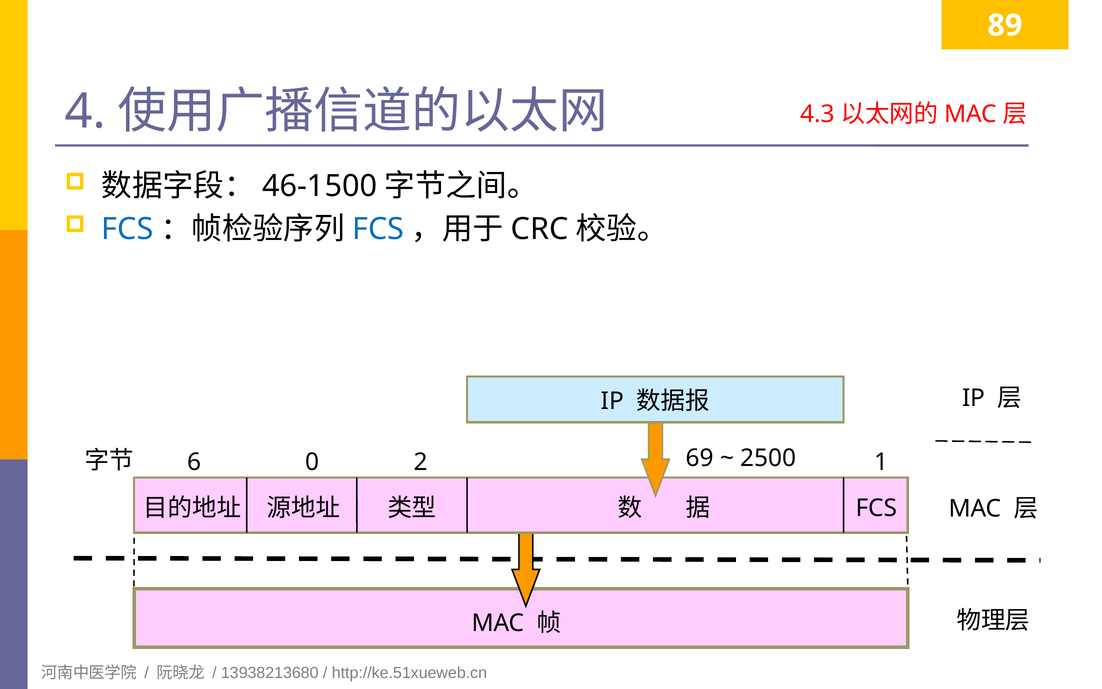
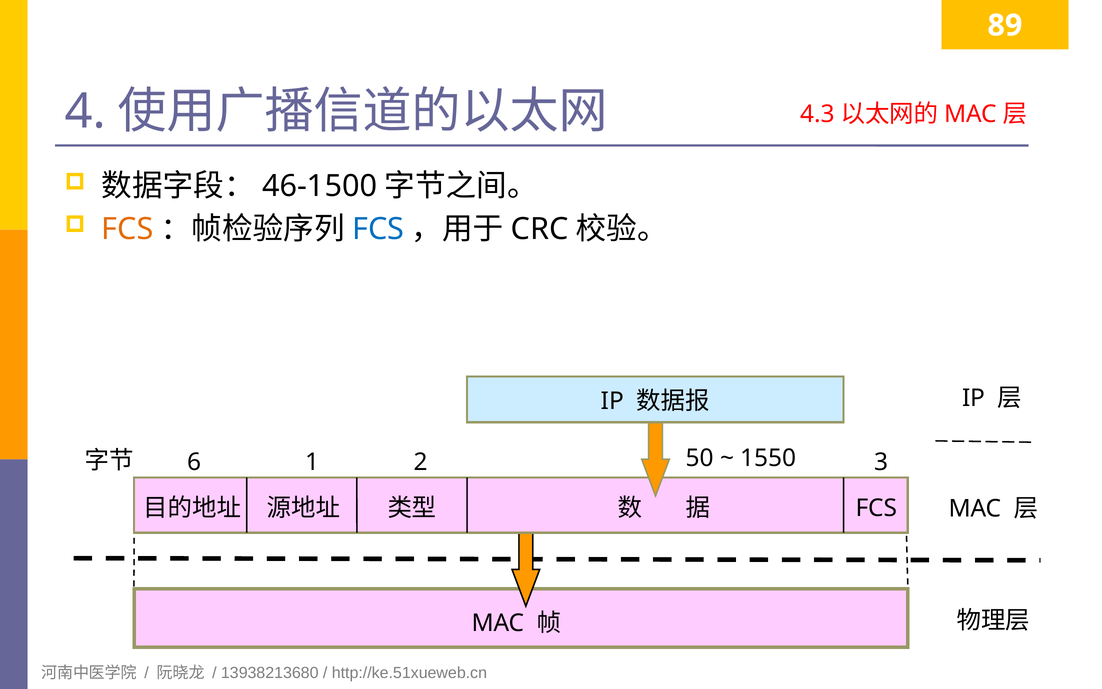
FCS colour: blue -> orange (128, 229)
69: 69 -> 50 (700, 458)
2500: 2500 -> 1550 (768, 458)
0: 0 -> 1 (312, 462)
1: 1 -> 3 (881, 462)
